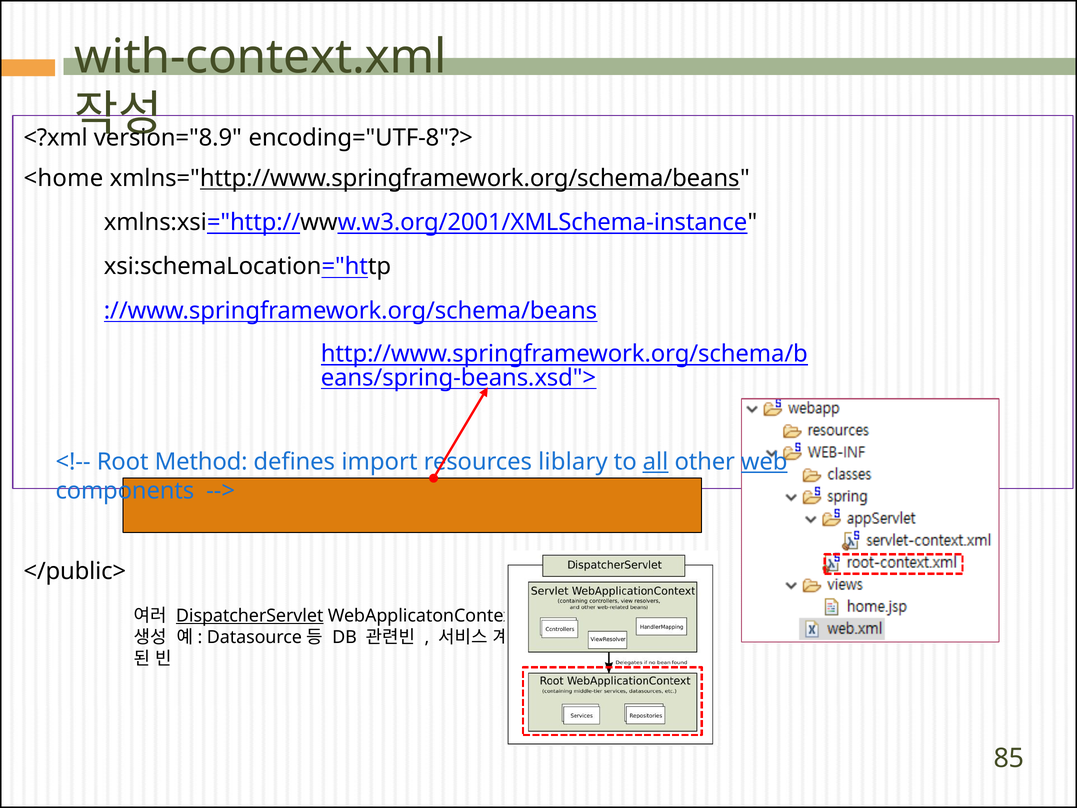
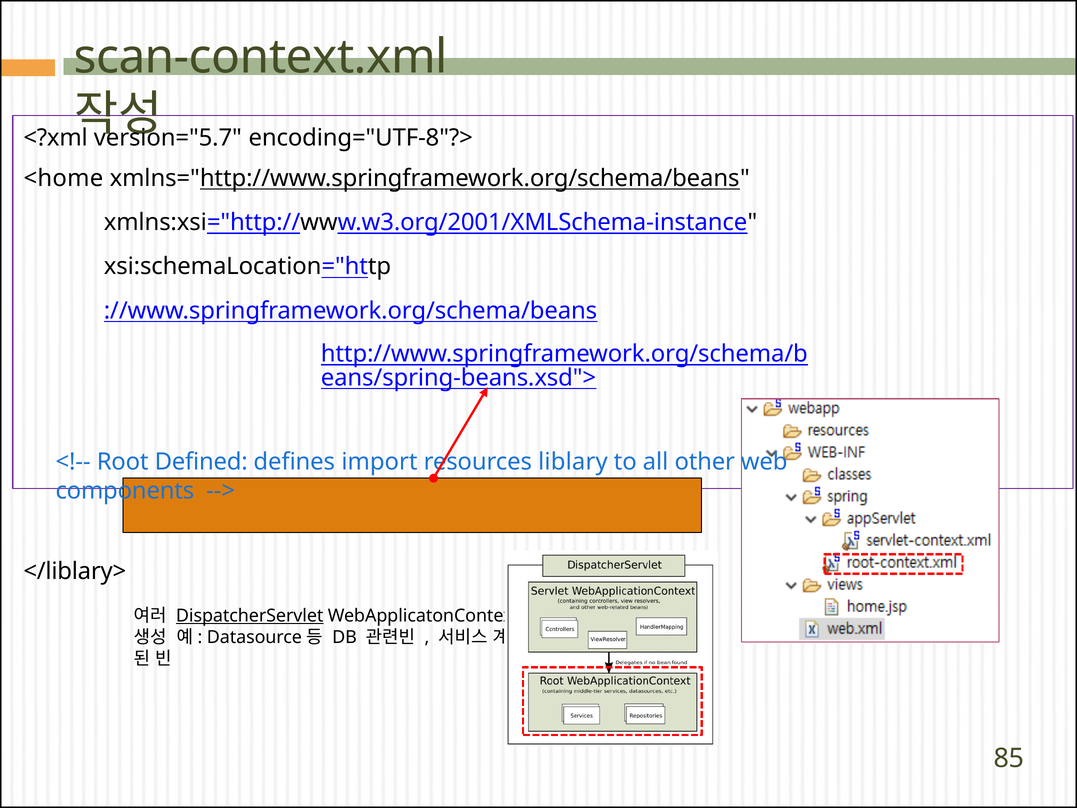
with-context.xml: with-context.xml -> scan-context.xml (261, 57)
version="8.9: version="8.9 -> version="5.7 (168, 138)
Method: Method -> Defined (201, 462)
all underline: present -> none (656, 462)
web underline: present -> none (764, 462)
</public>: </public> -> </liblary> (75, 571)
